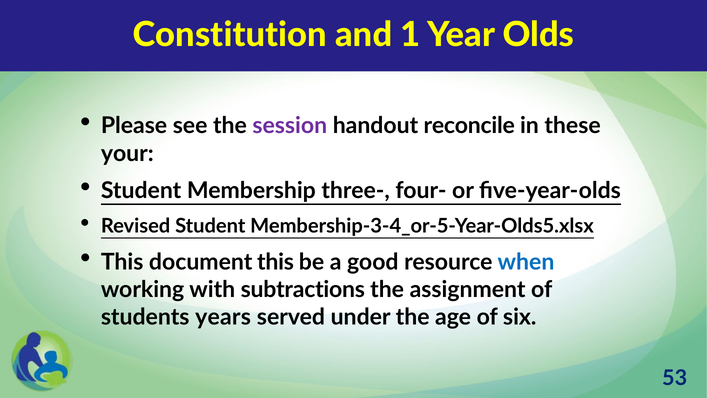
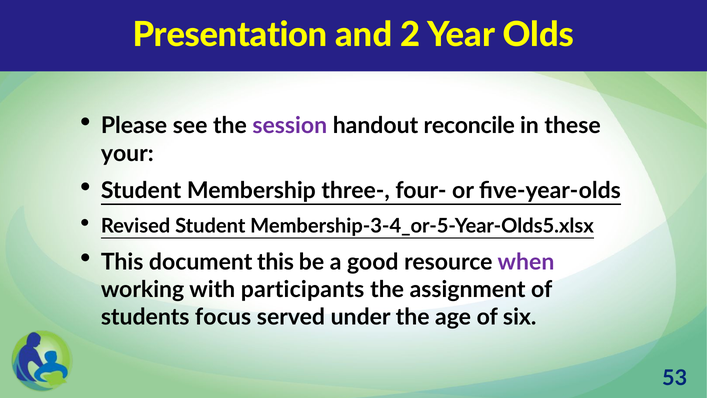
Constitution: Constitution -> Presentation (230, 35)
1: 1 -> 2 (410, 35)
when colour: blue -> purple (526, 262)
subtractions: subtractions -> participants (303, 290)
years: years -> focus (223, 317)
